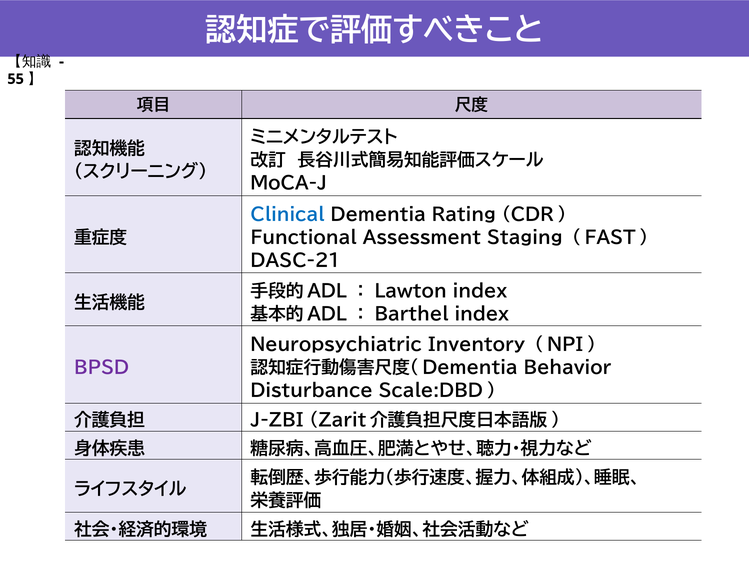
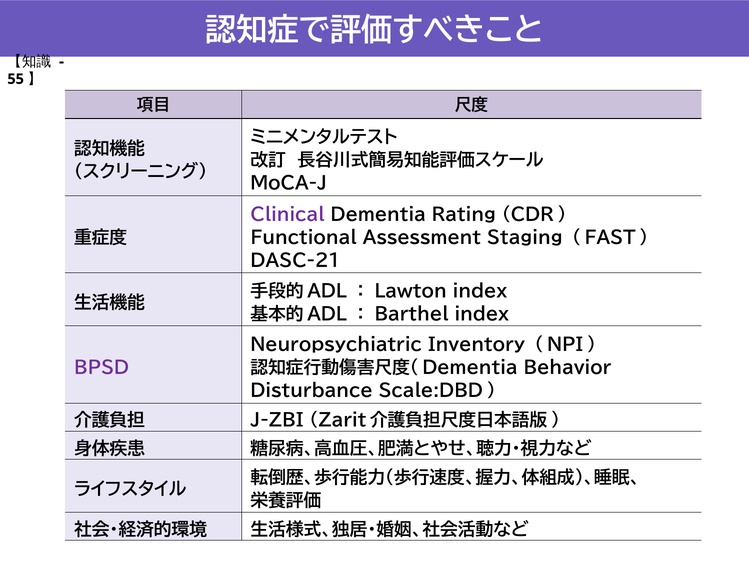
Clinical colour: blue -> purple (287, 215)
